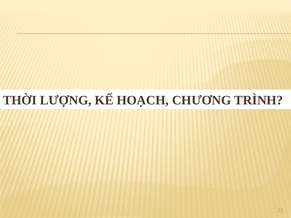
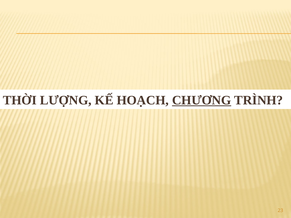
CHƯƠNG underline: none -> present (202, 100)
